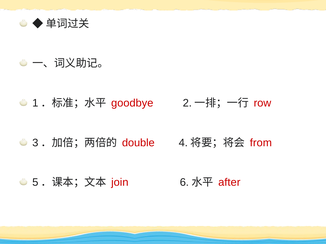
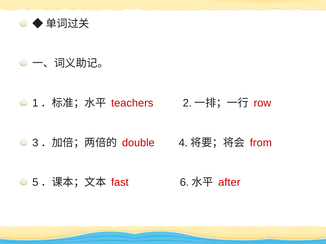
goodbye: goodbye -> teachers (132, 103)
join: join -> fast (120, 183)
